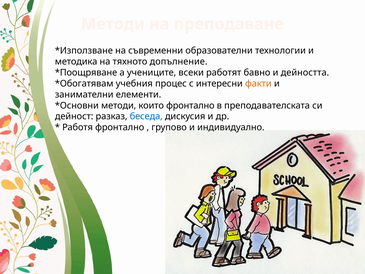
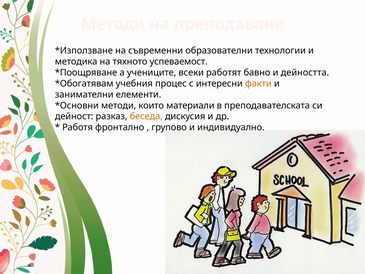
допълнение: допълнение -> успеваемост (179, 62)
които фронтално: фронтално -> материали (190, 105)
беседа colour: blue -> orange (146, 116)
